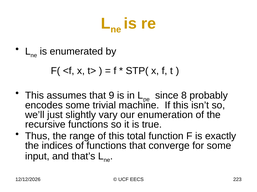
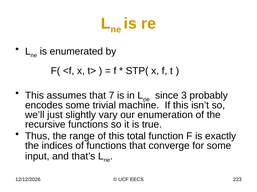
9: 9 -> 7 (111, 96)
8: 8 -> 3 (184, 96)
